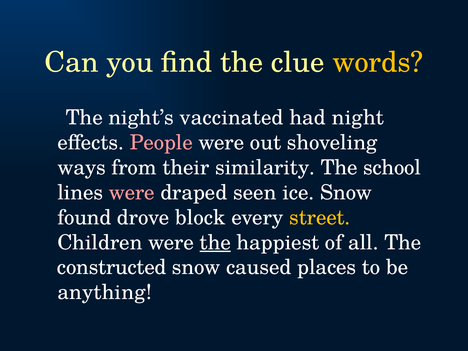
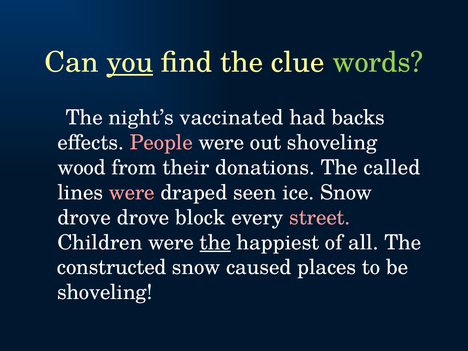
you underline: none -> present (130, 62)
words colour: yellow -> light green (378, 62)
night: night -> backs (358, 118)
ways: ways -> wood (82, 168)
similarity: similarity -> donations (265, 168)
school: school -> called (392, 168)
found: found -> drove (84, 218)
street colour: yellow -> pink (320, 218)
anything: anything -> shoveling (105, 292)
